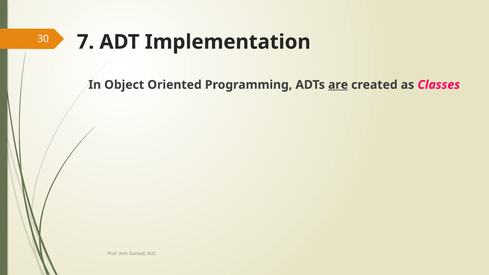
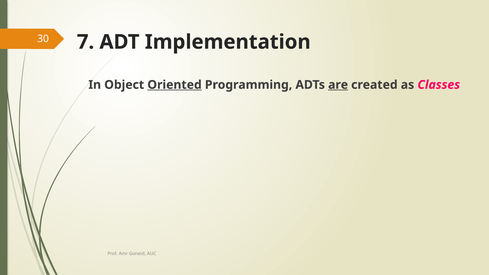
Oriented underline: none -> present (175, 85)
